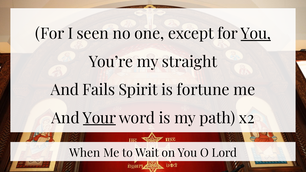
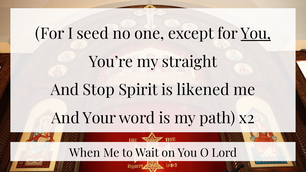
seen: seen -> seed (93, 34)
Fails: Fails -> Stop (99, 90)
fortune: fortune -> likened (203, 90)
Your underline: present -> none (99, 118)
